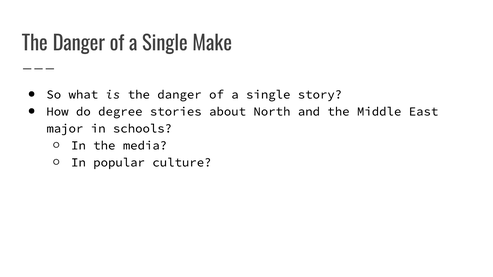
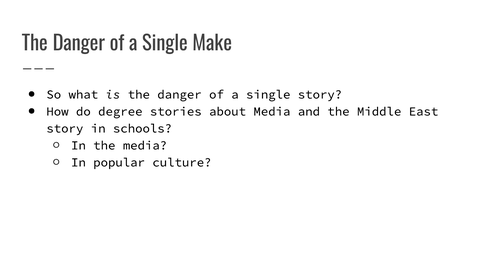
about North: North -> Media (272, 112)
major: major -> story (65, 129)
